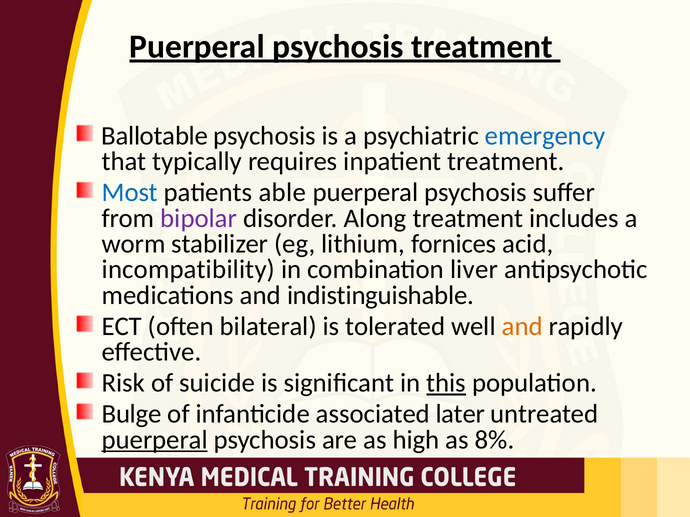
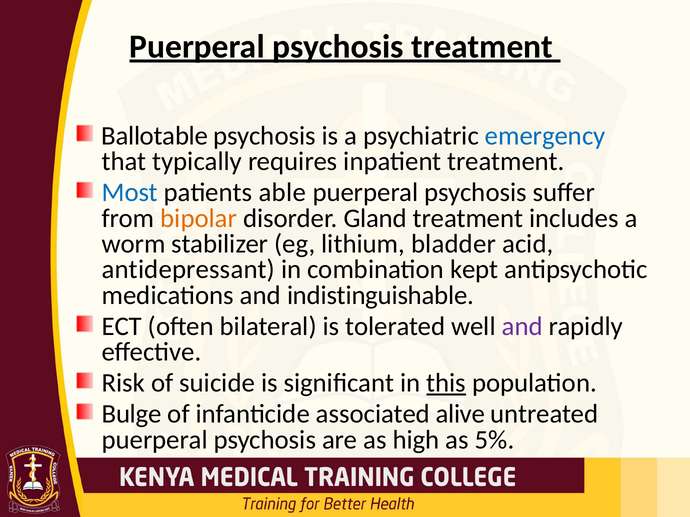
bipolar colour: purple -> orange (199, 218)
Along: Along -> Gland (375, 218)
fornices: fornices -> bladder (454, 244)
incompatibility: incompatibility -> antidepressant (188, 270)
liver: liver -> kept (474, 270)
and colour: orange -> purple (522, 327)
later: later -> alive (460, 414)
puerperal underline: present -> none (155, 440)
8%: 8% -> 5% (495, 440)
